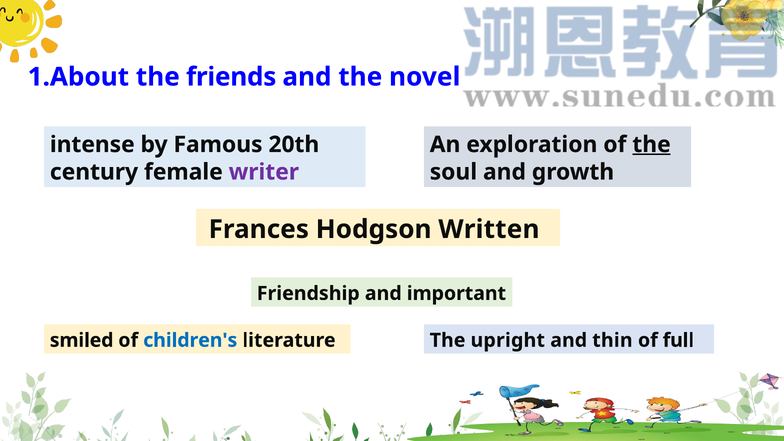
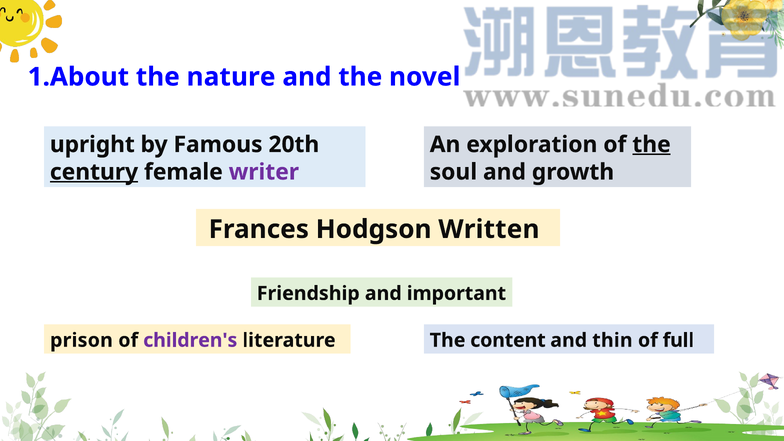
friends: friends -> nature (231, 77)
intense: intense -> upright (92, 145)
century underline: none -> present (94, 172)
smiled: smiled -> prison (81, 340)
children's colour: blue -> purple (190, 340)
upright: upright -> content (508, 340)
